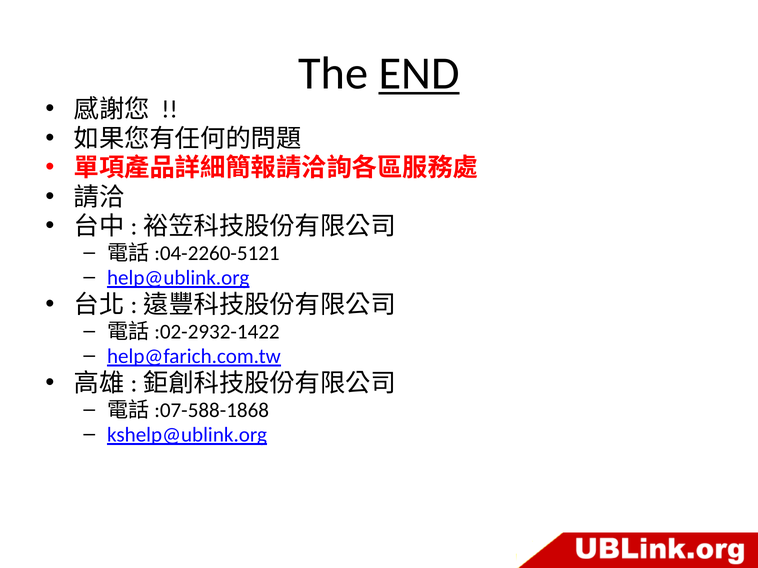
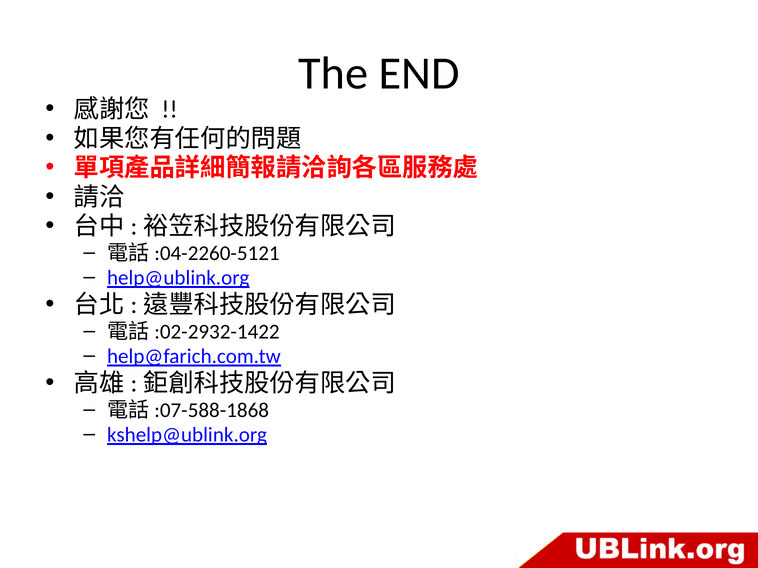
END underline: present -> none (419, 73)
